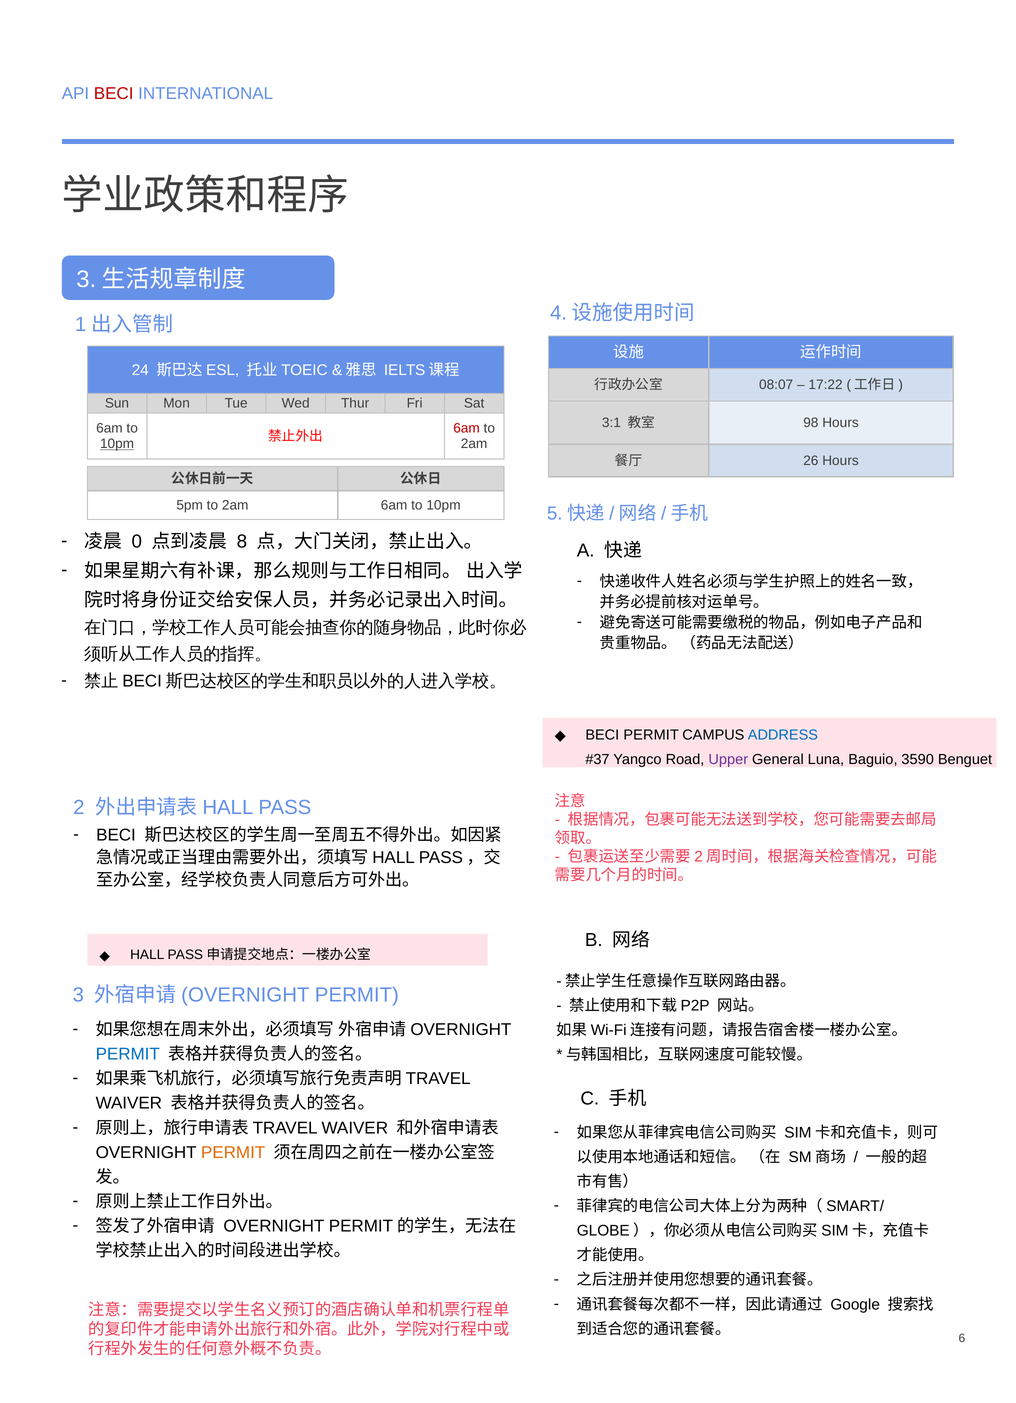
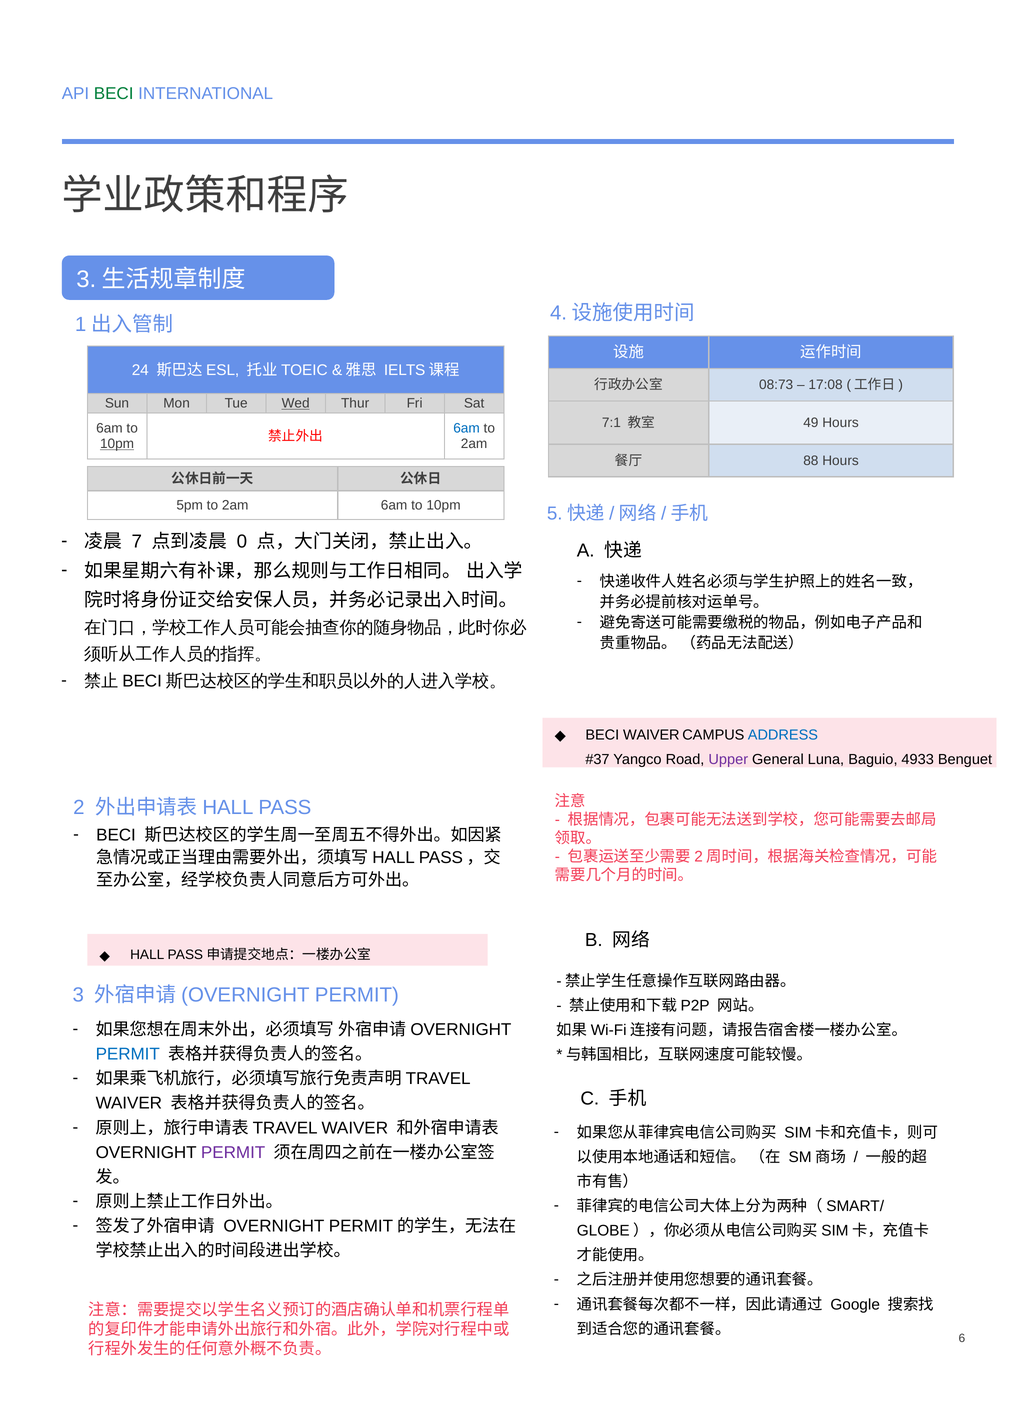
BECI colour: red -> green (114, 94)
08:07: 08:07 -> 08:73 (776, 385)
17:22: 17:22 -> 17:08 (826, 385)
Wed underline: none -> present (296, 403)
3:1: 3:1 -> 7:1 (611, 423)
98: 98 -> 49 (811, 423)
6am colour: red -> blue (467, 428)
26: 26 -> 88 (811, 461)
0: 0 -> 7 (137, 542)
8: 8 -> 0 (242, 542)
BECI PERMIT: PERMIT -> WAIVER (651, 735)
3590: 3590 -> 4933 (918, 759)
PERMIT colour: orange -> purple (233, 1153)
